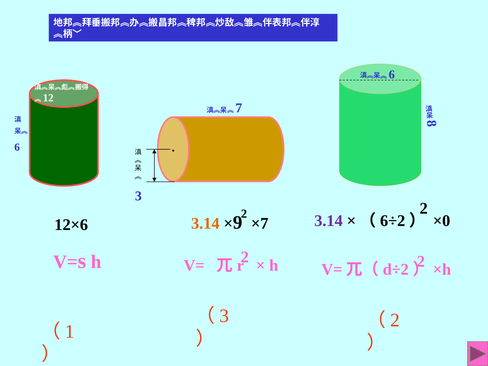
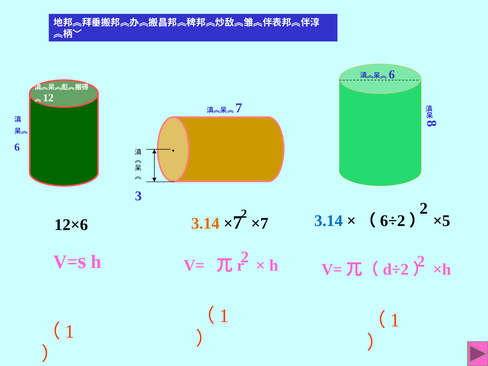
3.14 colour: purple -> blue (329, 221)
×0: ×0 -> ×5 (442, 221)
9: 9 -> 7 (238, 223)
3: 3 -> 1 (224, 316)
2: 2 -> 1 (395, 320)
